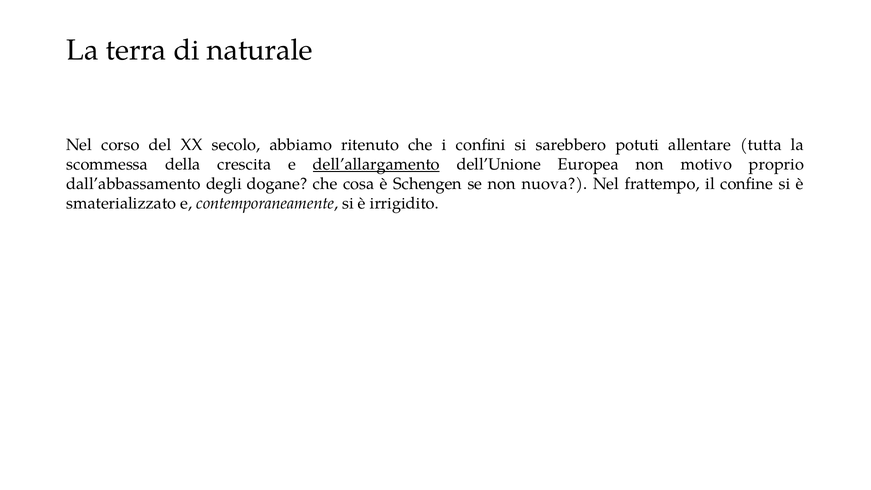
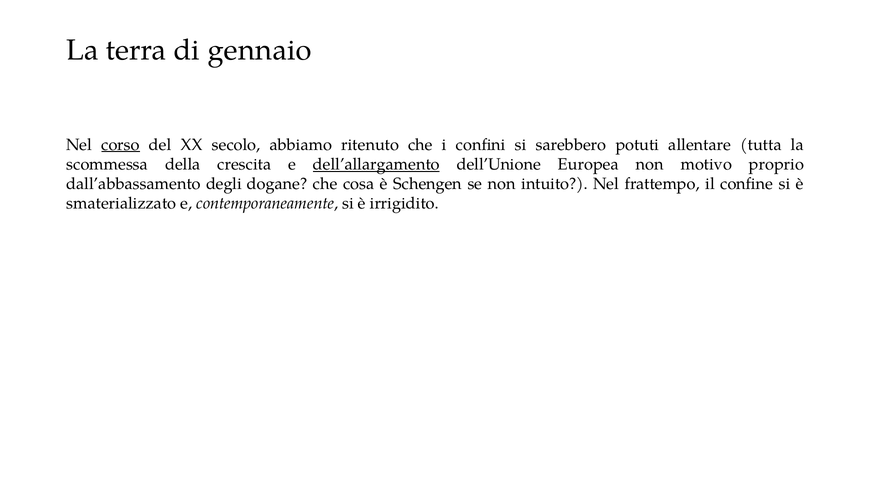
naturale: naturale -> gennaio (260, 50)
corso underline: none -> present (121, 145)
nuova: nuova -> intuito (555, 184)
